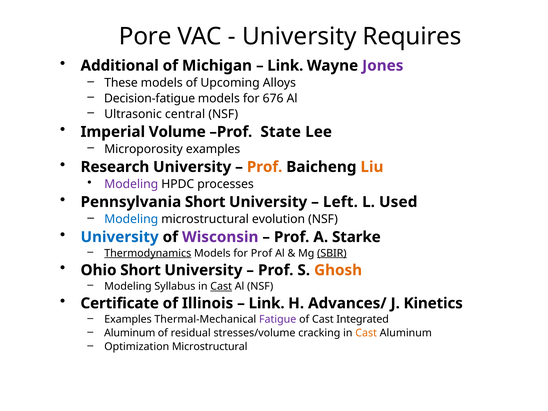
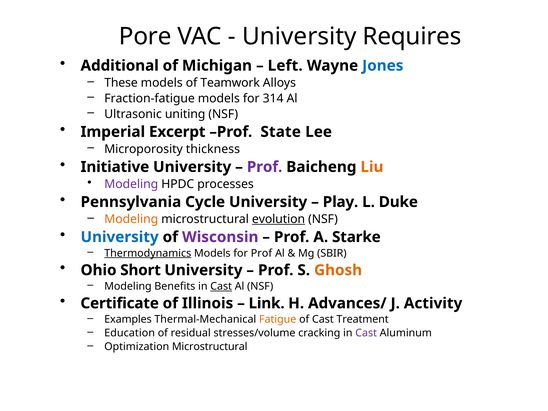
Link: Link -> Left (285, 66)
Jones colour: purple -> blue (383, 66)
Upcoming: Upcoming -> Teamwork (230, 83)
Decision-fatigue: Decision-fatigue -> Fraction-fatigue (150, 98)
676: 676 -> 314 (273, 98)
central: central -> uniting (185, 114)
Volume: Volume -> Excerpt (177, 132)
Microporosity examples: examples -> thickness (213, 149)
Research: Research -> Initiative (115, 167)
Prof colour: orange -> purple (265, 167)
Pennsylvania Short: Short -> Cycle (205, 202)
Left: Left -> Play (341, 202)
Used: Used -> Duke (398, 202)
Modeling colour: blue -> orange (131, 219)
evolution underline: none -> present (279, 219)
SBIR underline: present -> none (332, 253)
Syllabus: Syllabus -> Benefits (175, 286)
Kinetics: Kinetics -> Activity (433, 303)
Fatigue colour: purple -> orange (278, 319)
Integrated: Integrated -> Treatment (363, 319)
Aluminum: Aluminum -> Education (130, 333)
Cast colour: orange -> purple (366, 333)
